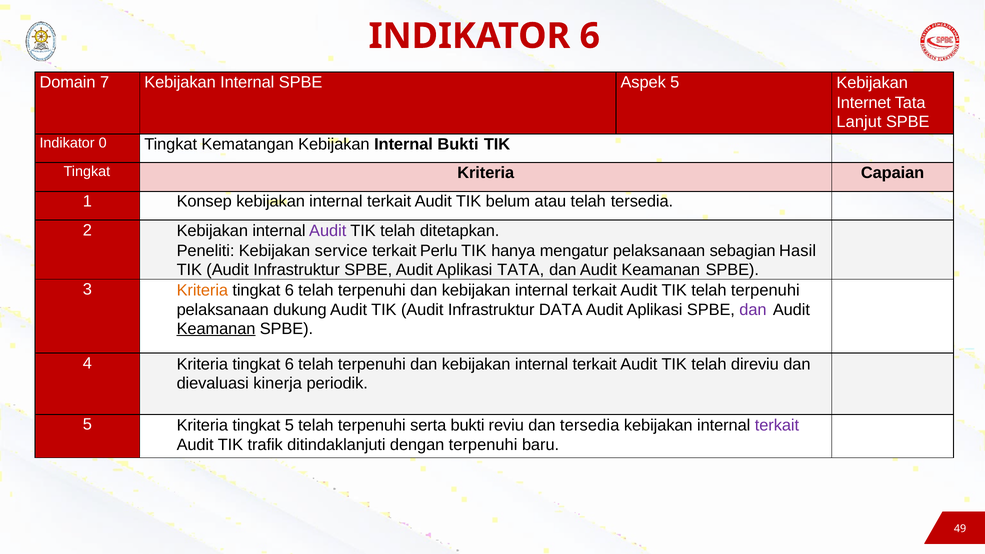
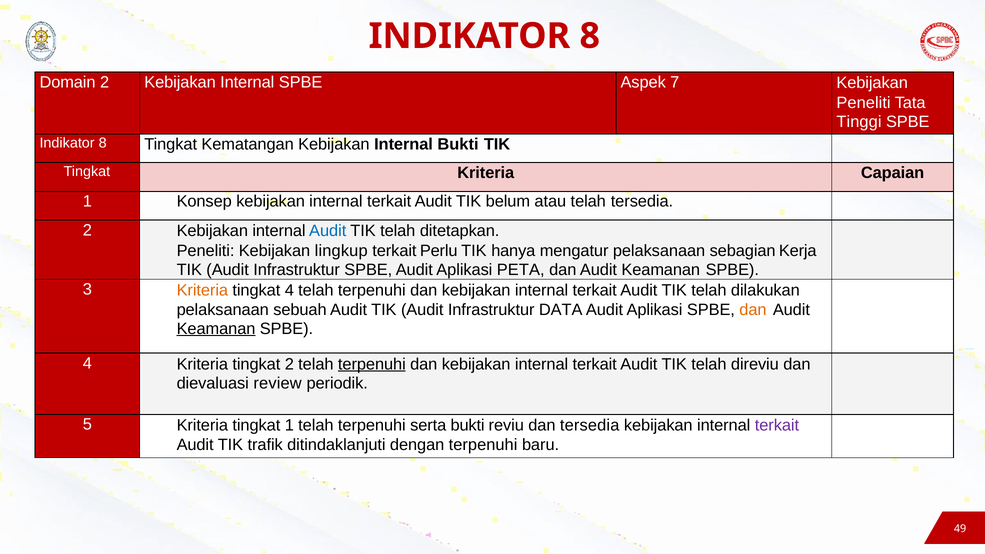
6: 6 -> 8 (590, 36)
Domain 7: 7 -> 2 (105, 82)
Aspek 5: 5 -> 7 (675, 82)
Internet: Internet -> Peneliti (864, 103)
Lanjut: Lanjut -> Tinggi (859, 122)
0: 0 -> 8 (103, 143)
Audit colour: purple -> blue (328, 231)
service: service -> lingkup (341, 251)
Hasil: Hasil -> Kerja (798, 251)
Aplikasi TATA: TATA -> PETA (521, 270)
6: 6 -> 4 (289, 290)
TIK telah terpenuhi: terpenuhi -> dilakukan (765, 290)
dukung: dukung -> sebuah (300, 310)
dan colour: purple -> orange (753, 310)
4 Kriteria tingkat 6: 6 -> 2 (289, 364)
terpenuhi underline: none -> present (372, 364)
kinerja: kinerja -> review (278, 383)
tingkat 5: 5 -> 1 (289, 425)
